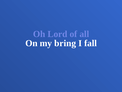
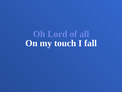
bring: bring -> touch (65, 43)
